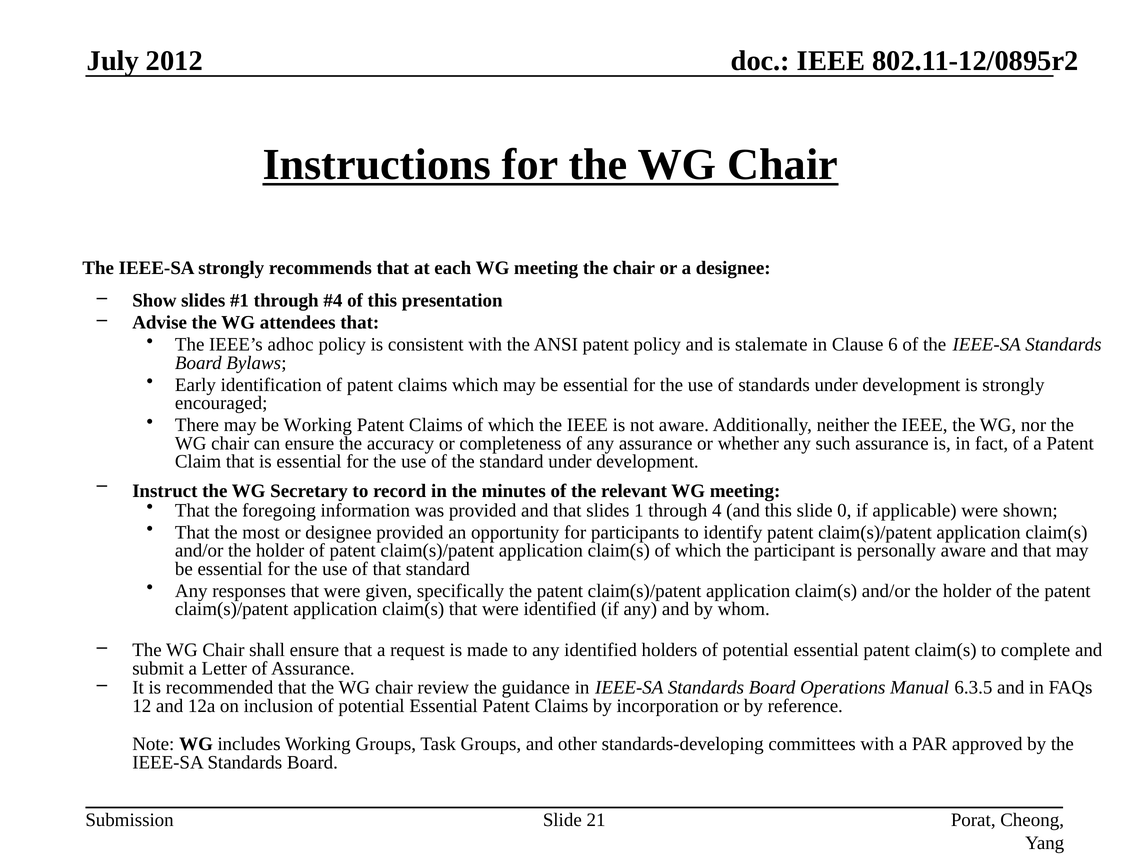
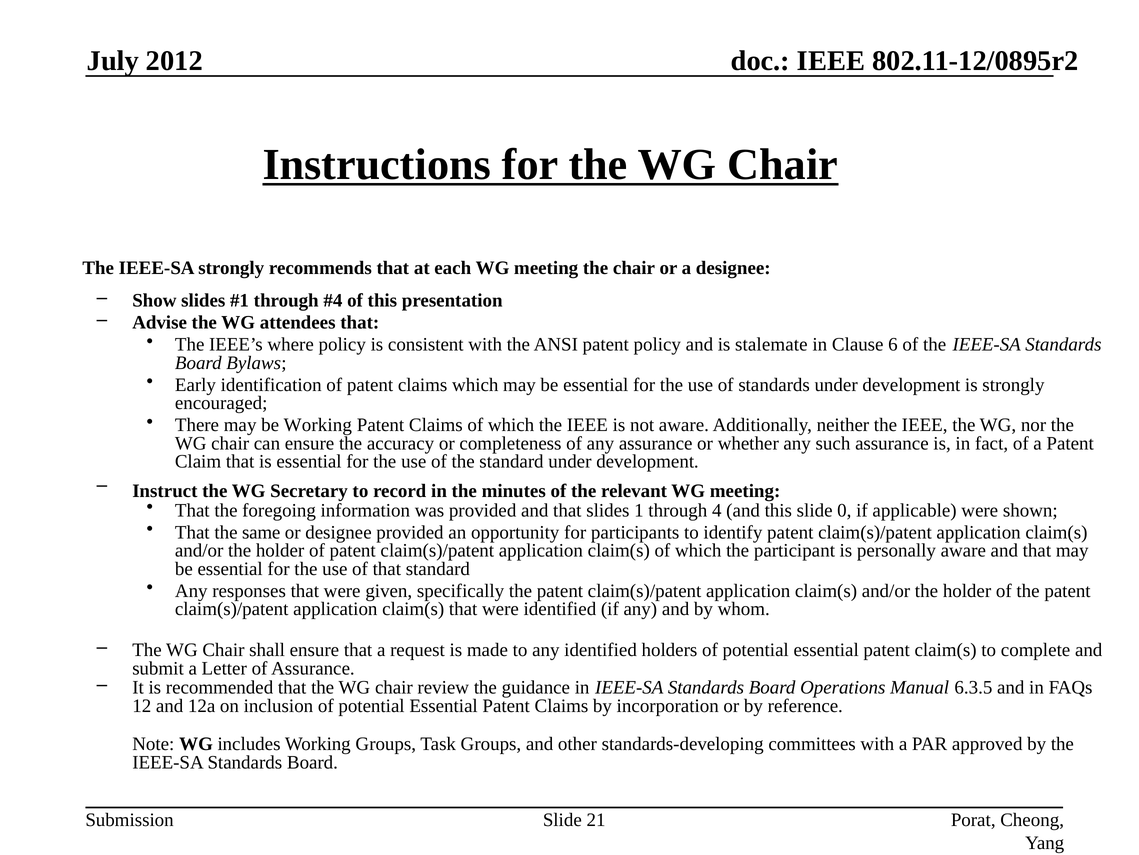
adhoc: adhoc -> where (291, 344)
most: most -> same (261, 532)
